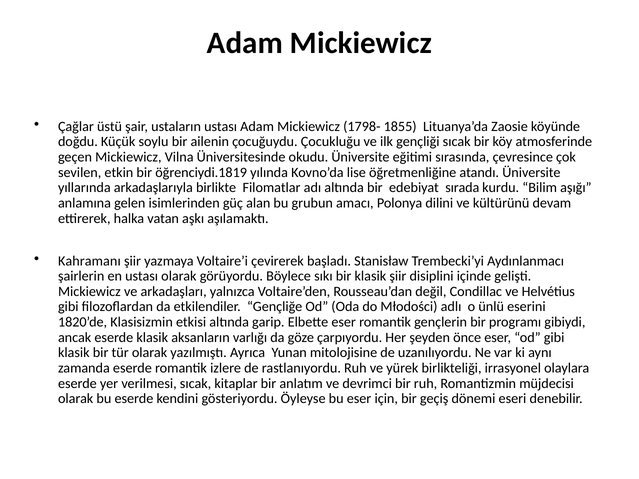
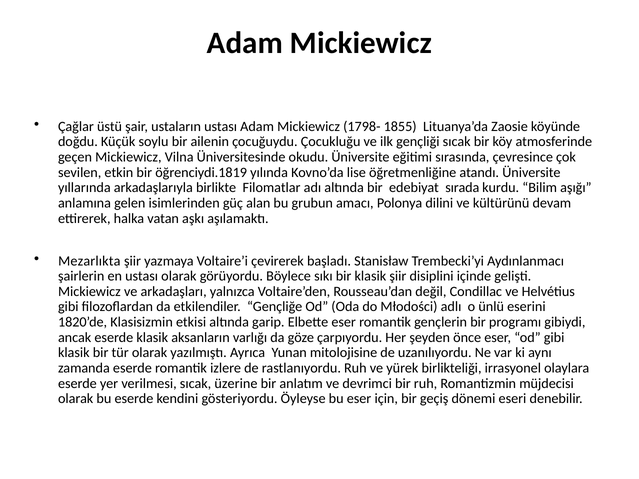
Kahramanı: Kahramanı -> Mezarlıkta (89, 261)
kitaplar: kitaplar -> üzerine (236, 384)
